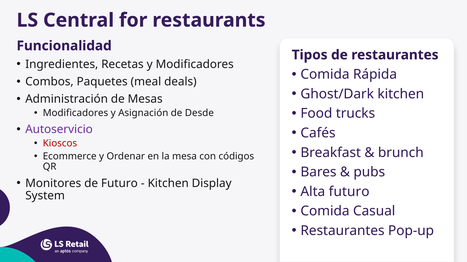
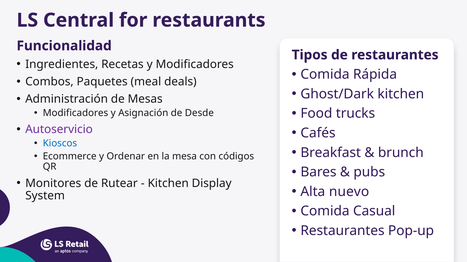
Kioscos colour: red -> blue (60, 144)
de Futuro: Futuro -> Rutear (119, 184)
Alta futuro: futuro -> nuevo (349, 192)
